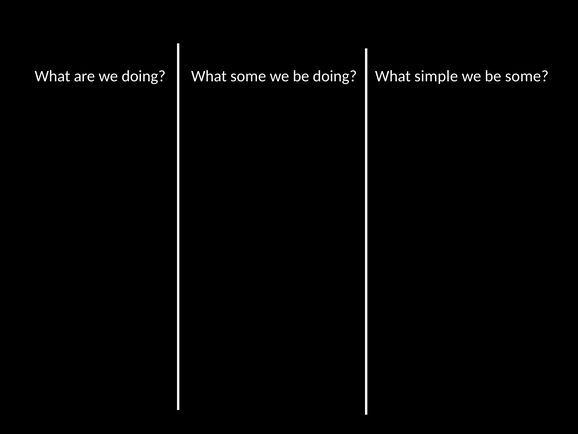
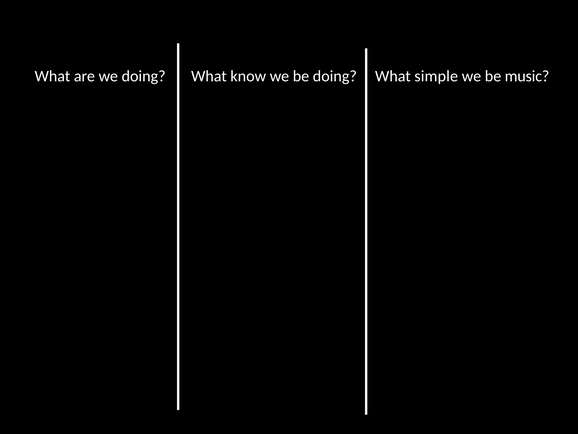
What some: some -> know (248, 76)
be some: some -> music (527, 76)
